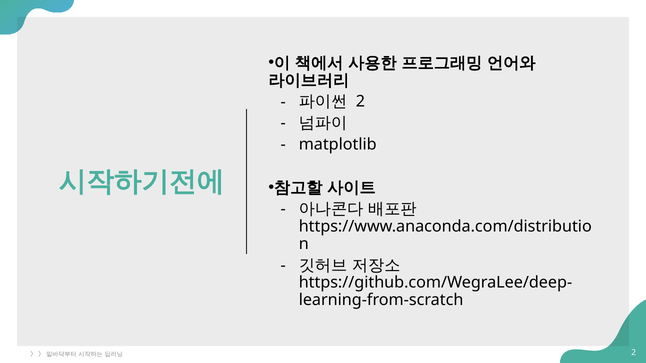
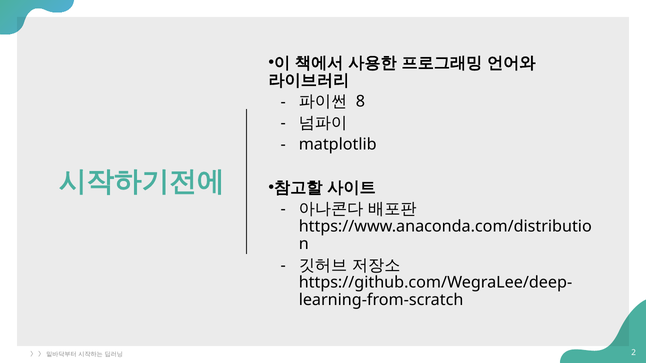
2: 2 -> 8 (360, 102)
